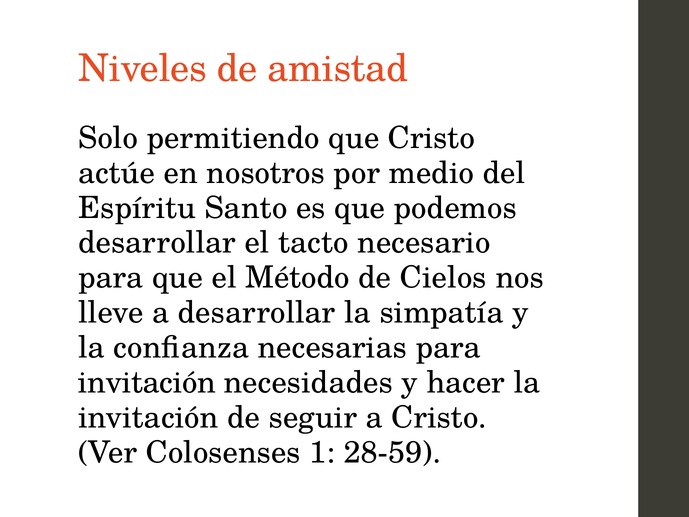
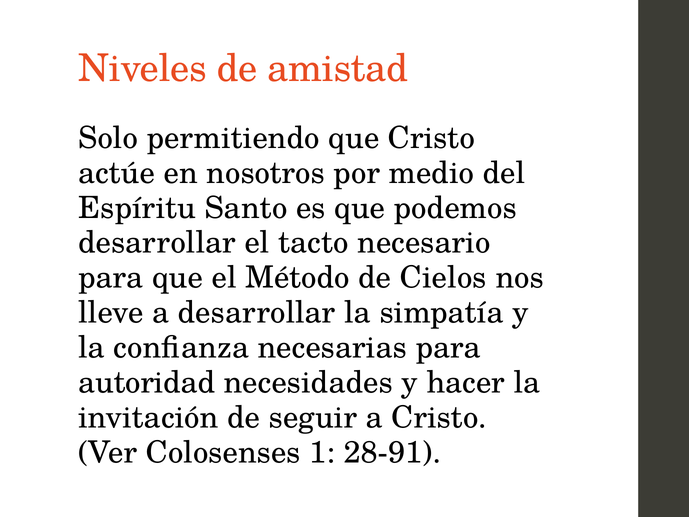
invitación: invitación -> autoridad (147, 382)
28-59: 28-59 -> 28-91 (392, 452)
